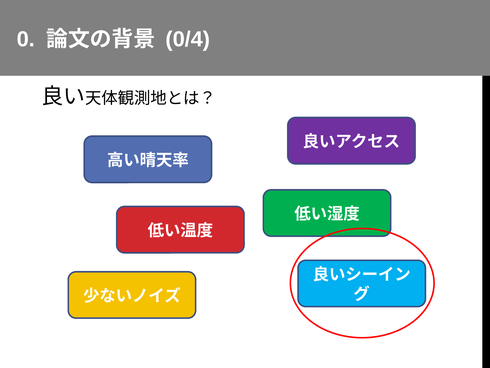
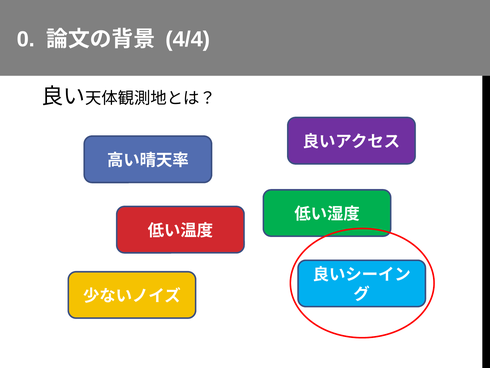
0/4: 0/4 -> 4/4 (188, 39)
